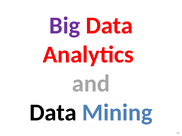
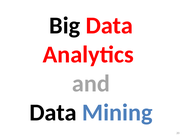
Big colour: purple -> black (65, 26)
